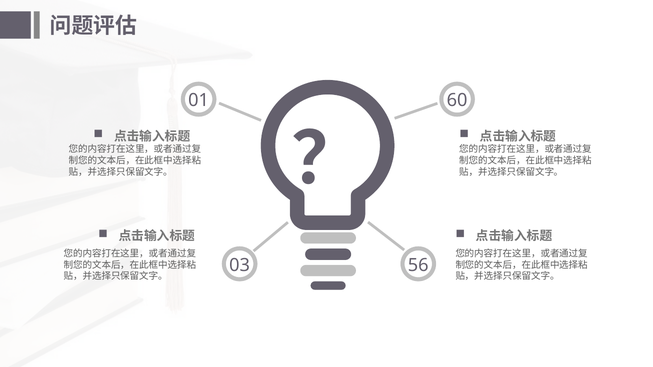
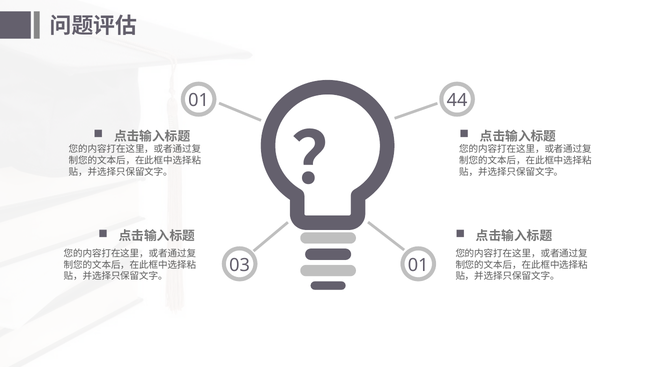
60: 60 -> 44 (457, 101)
03 56: 56 -> 01 (418, 265)
